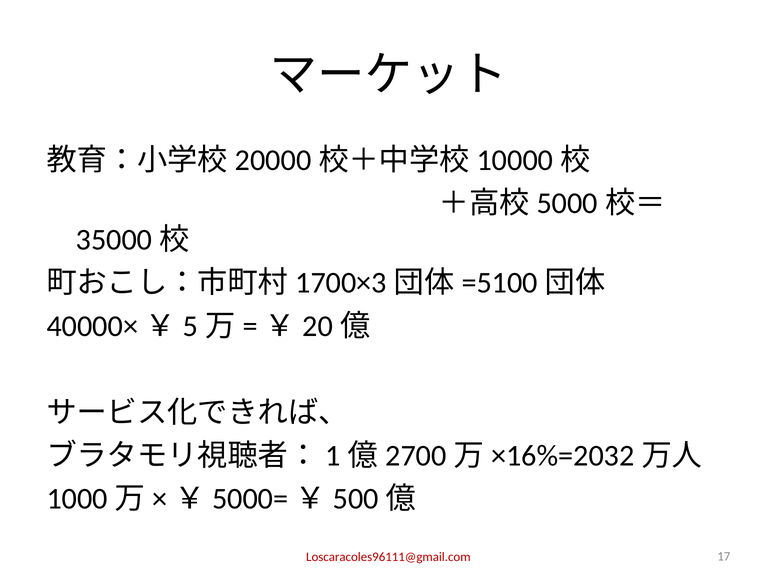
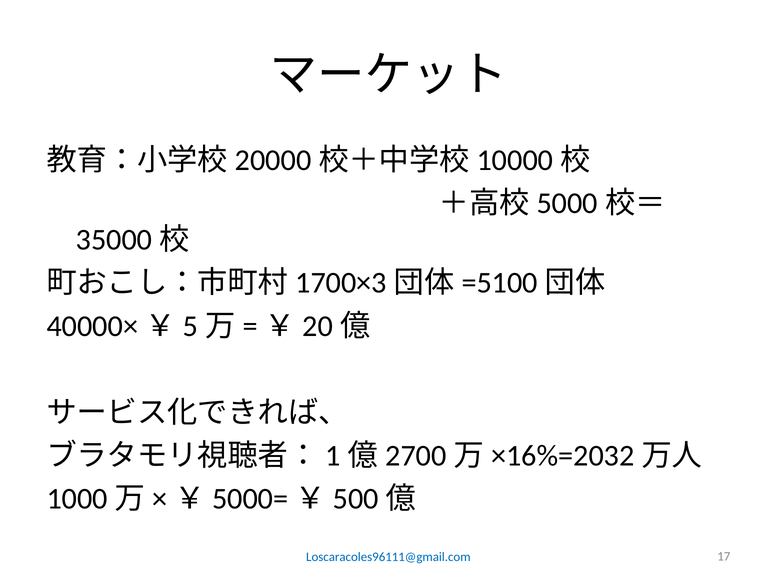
Loscaracoles96111@gmail.com colour: red -> blue (388, 557)
